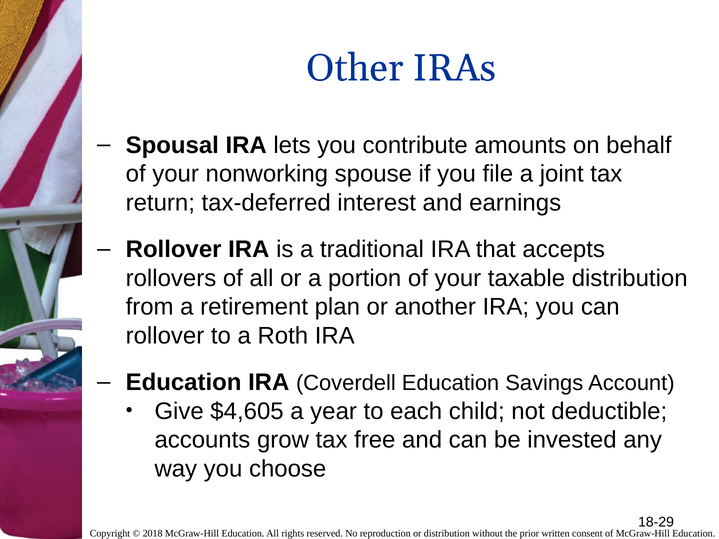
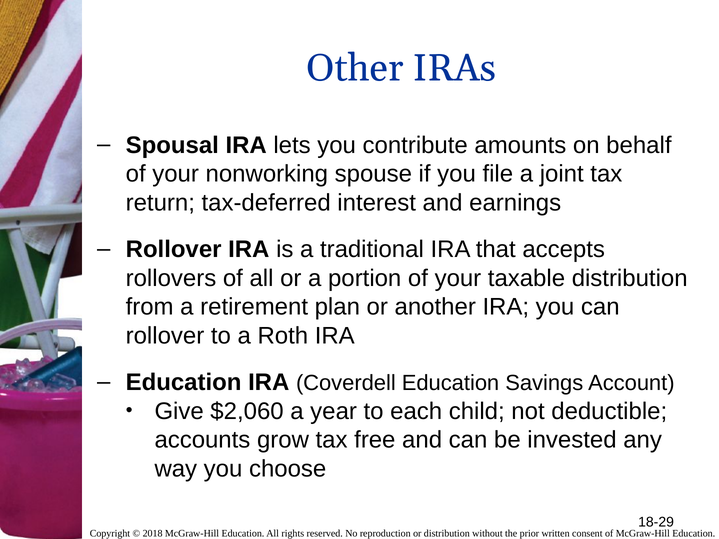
$4,605: $4,605 -> $2,060 (247, 411)
